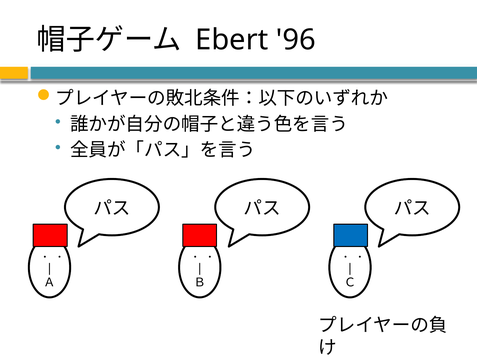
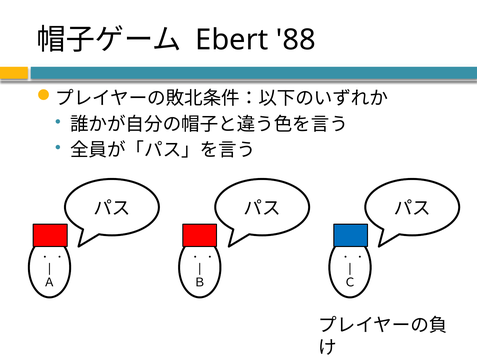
96: 96 -> 88 (296, 40)
